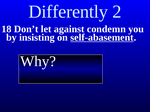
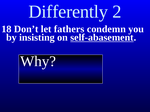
against: against -> fathers (69, 29)
